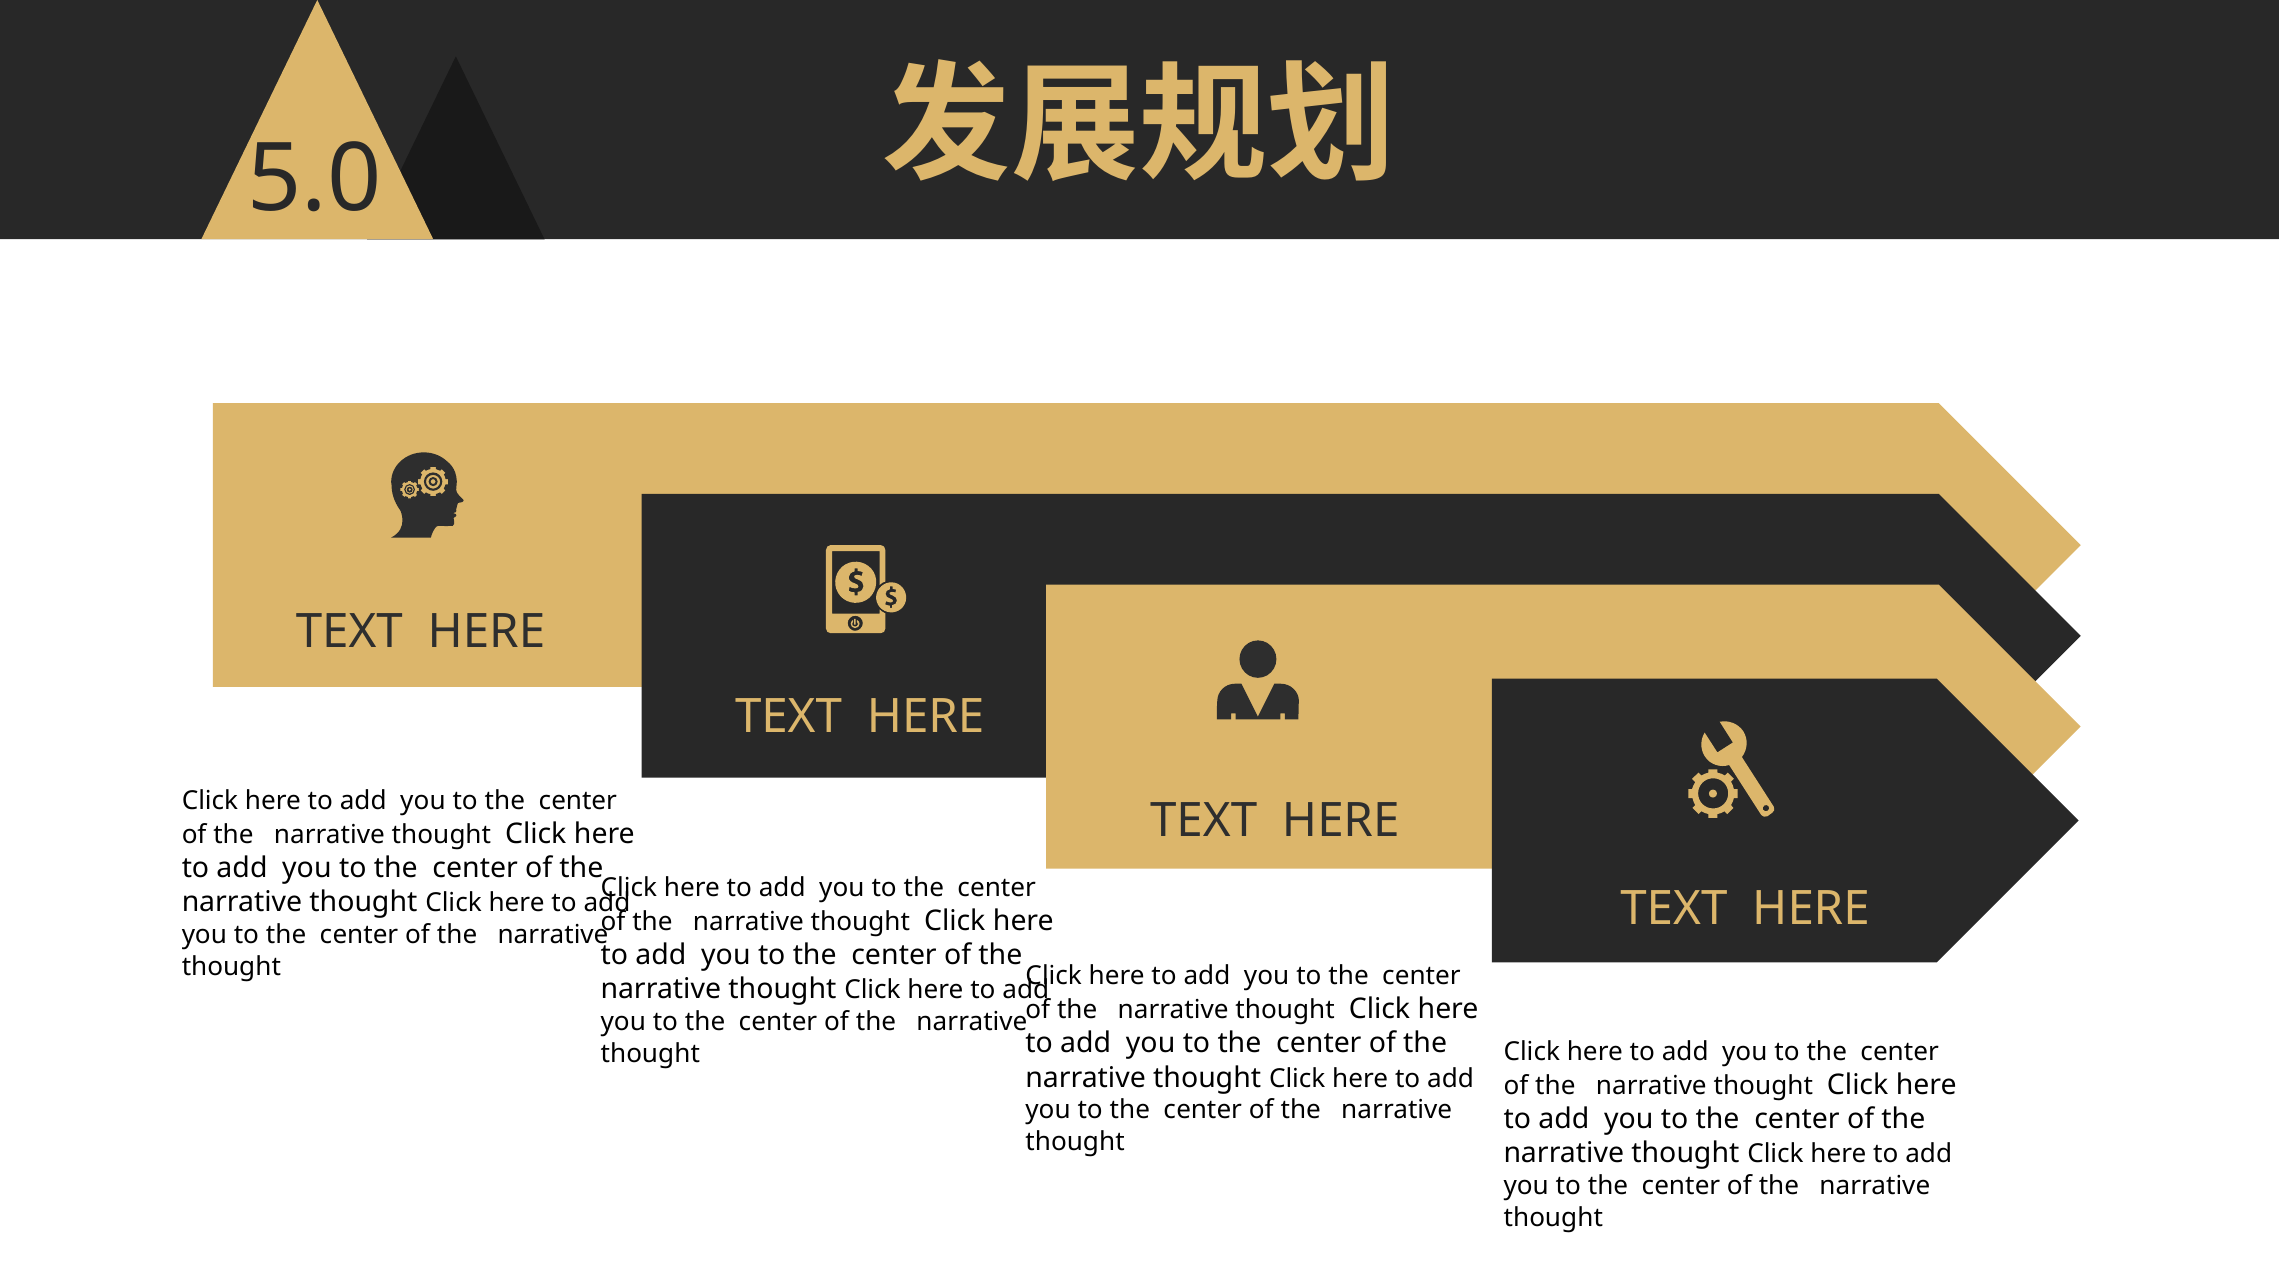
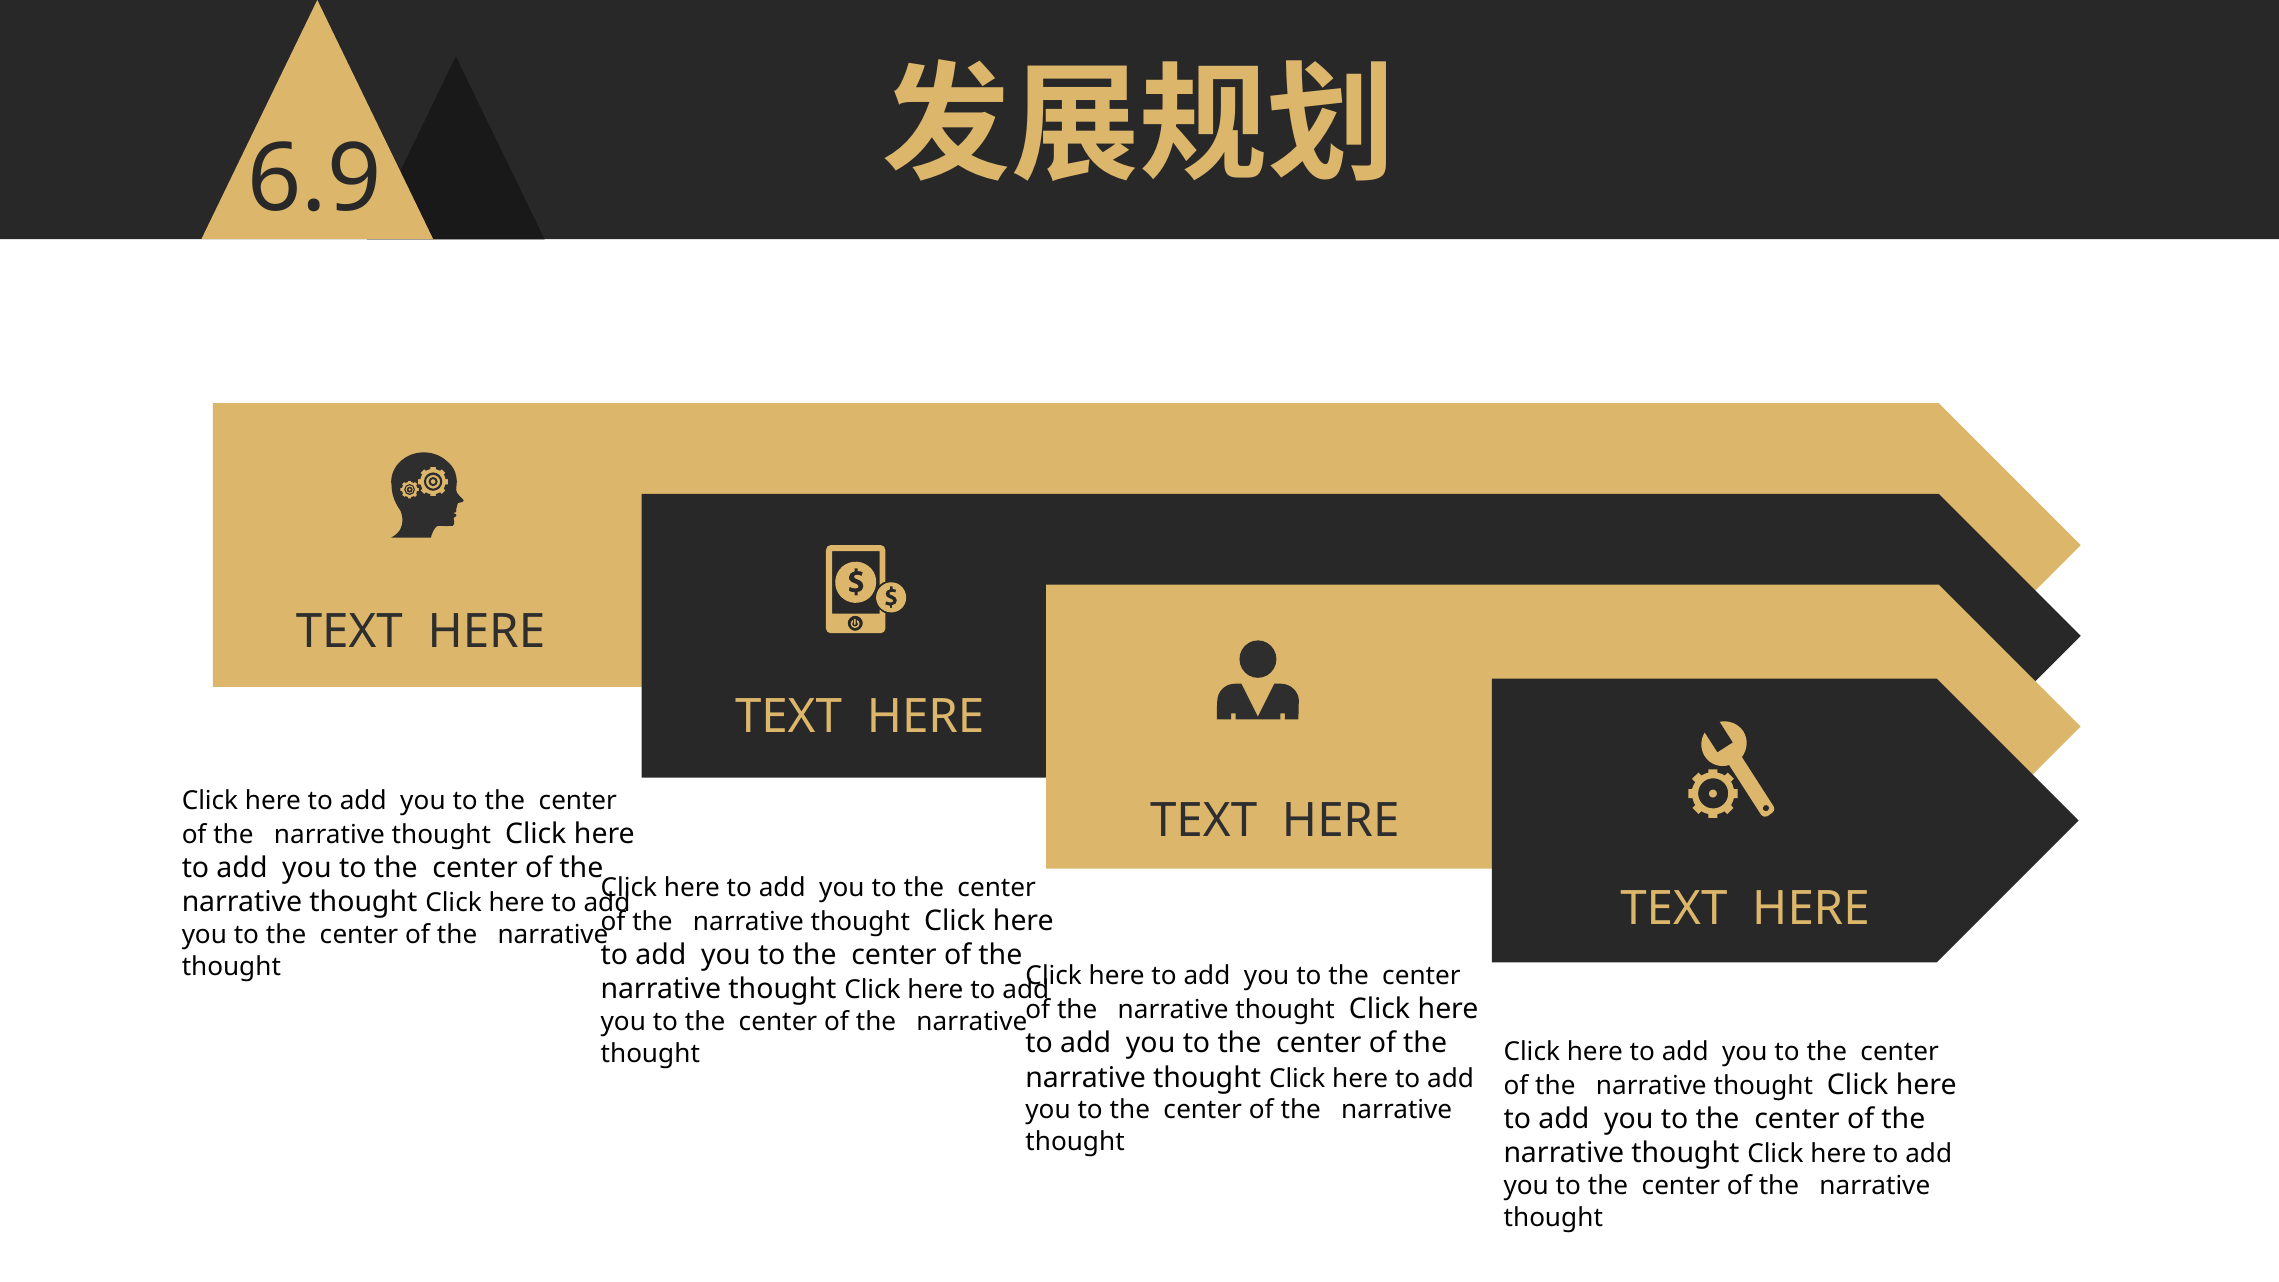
5.0: 5.0 -> 6.9 (315, 179)
